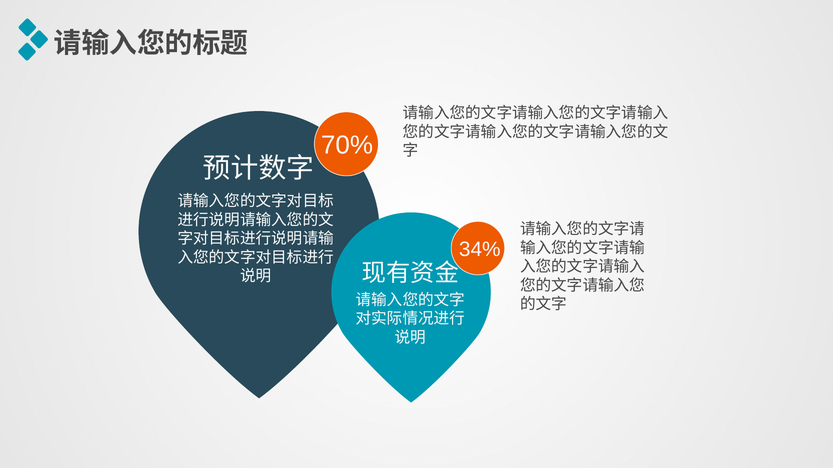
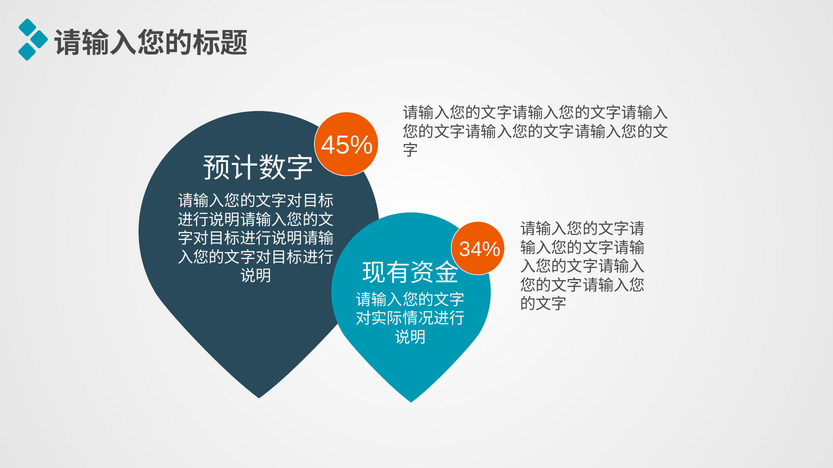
70%: 70% -> 45% (347, 145)
